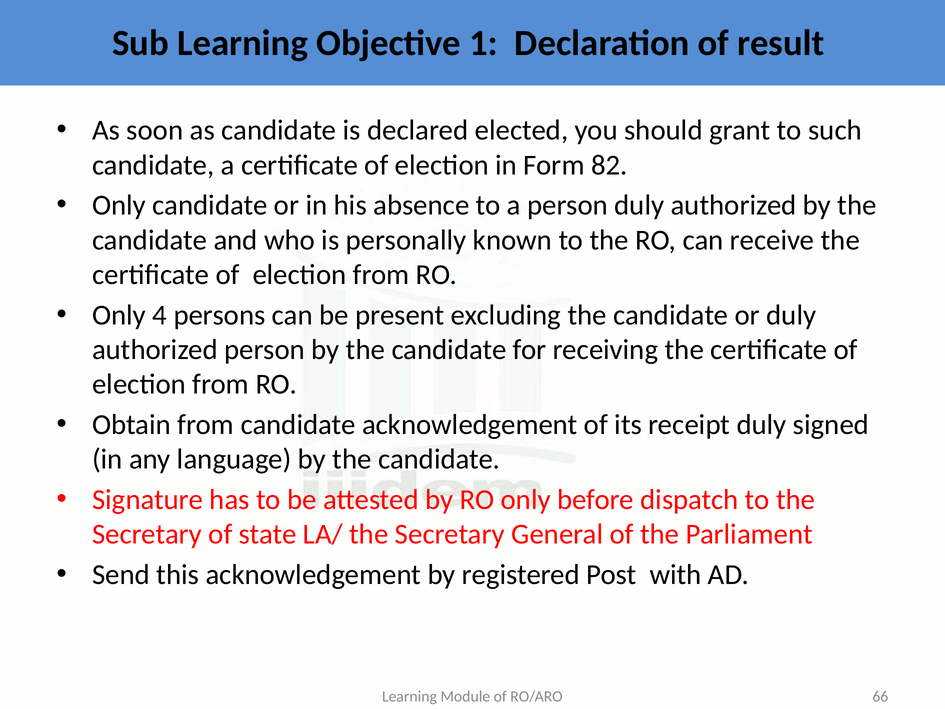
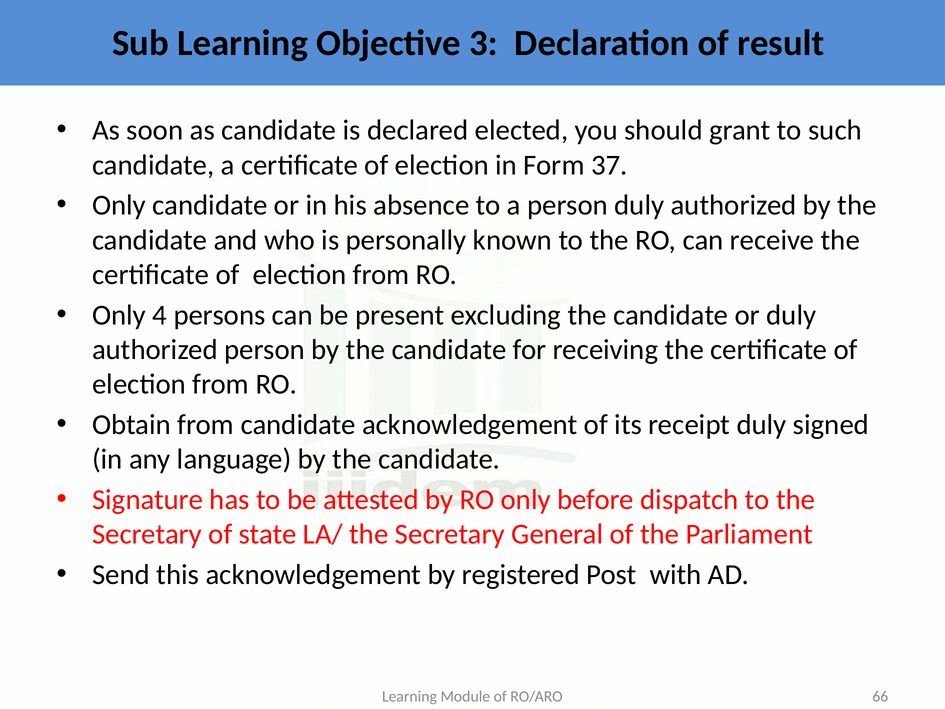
1: 1 -> 3 (484, 43)
82: 82 -> 37 (609, 165)
